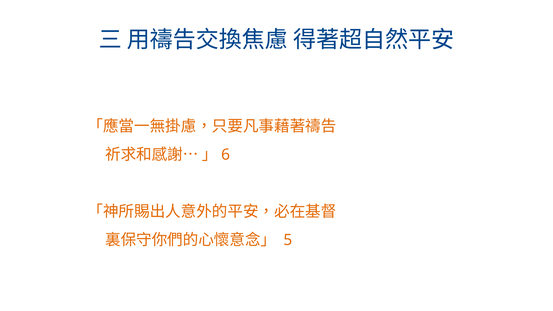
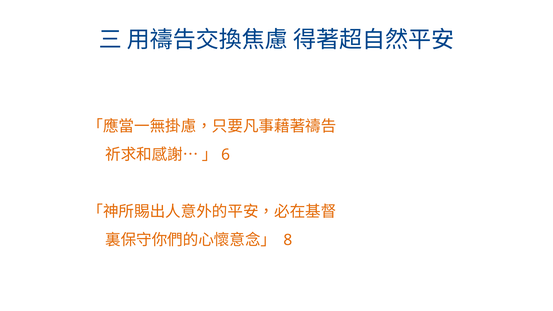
5: 5 -> 8 (288, 240)
